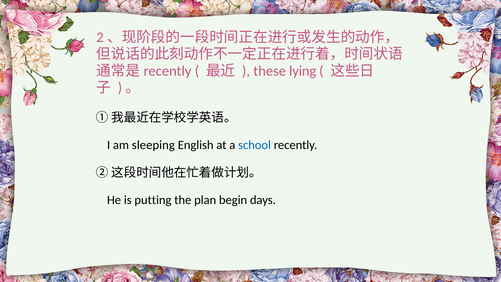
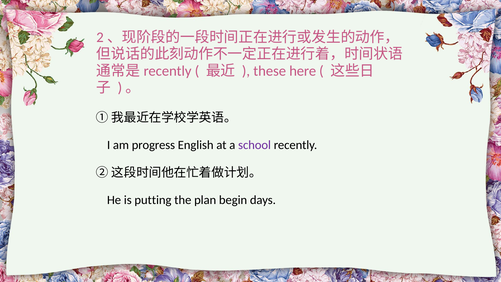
lying: lying -> here (303, 71)
sleeping: sleeping -> progress (153, 145)
school colour: blue -> purple (255, 145)
